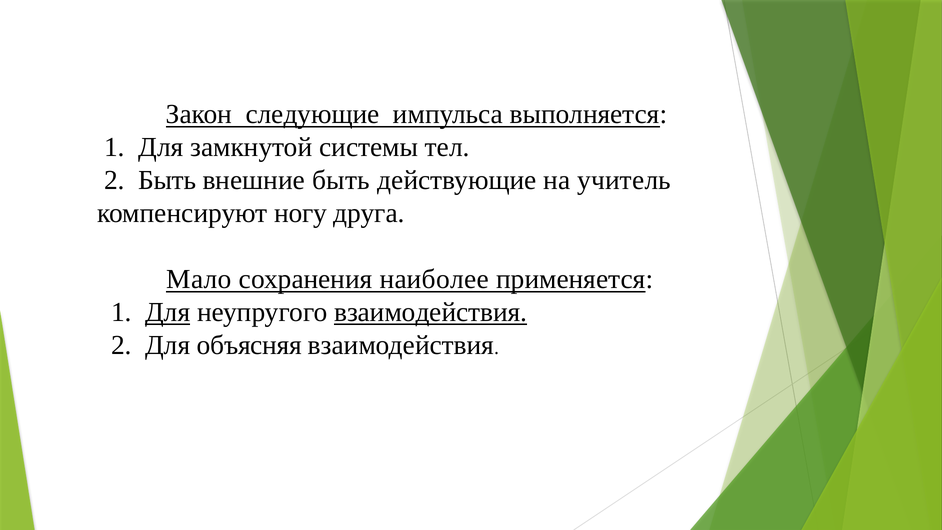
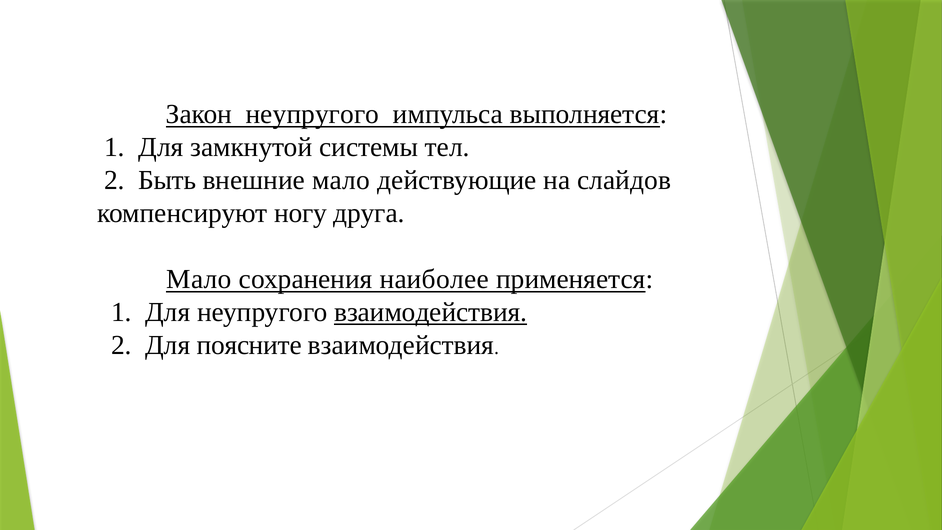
Закон следующие: следующие -> неупругого (312, 114)
внешние быть: быть -> мало (341, 180)
учитель: учитель -> слайдов (624, 180)
Для underline: present -> none (168, 312)
объясняя: объясняя -> поясните (249, 345)
